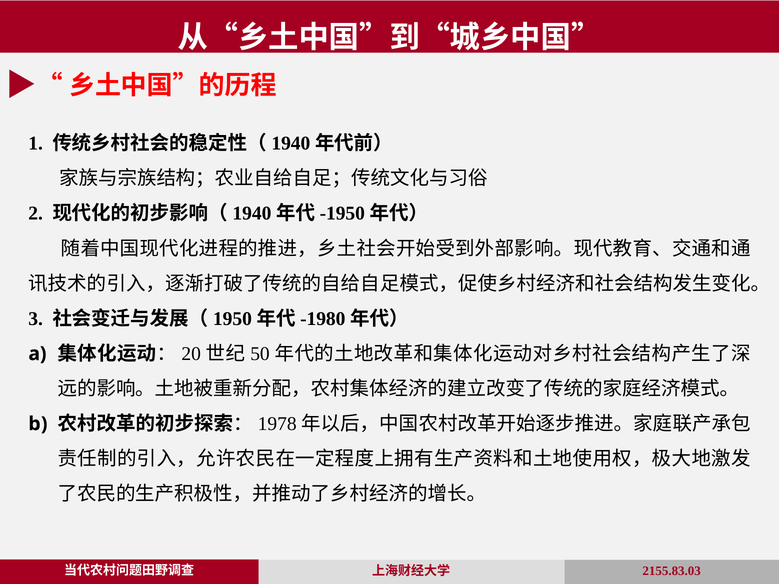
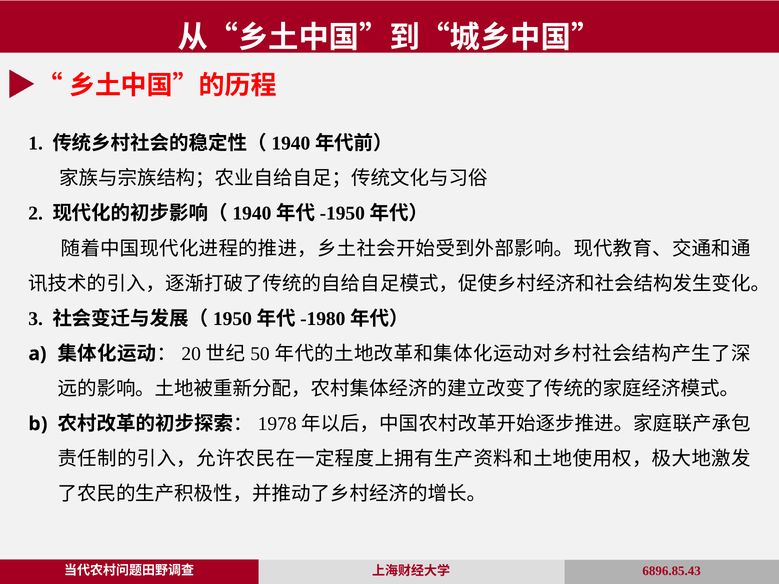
2155.83.03: 2155.83.03 -> 6896.85.43 (672, 571)
